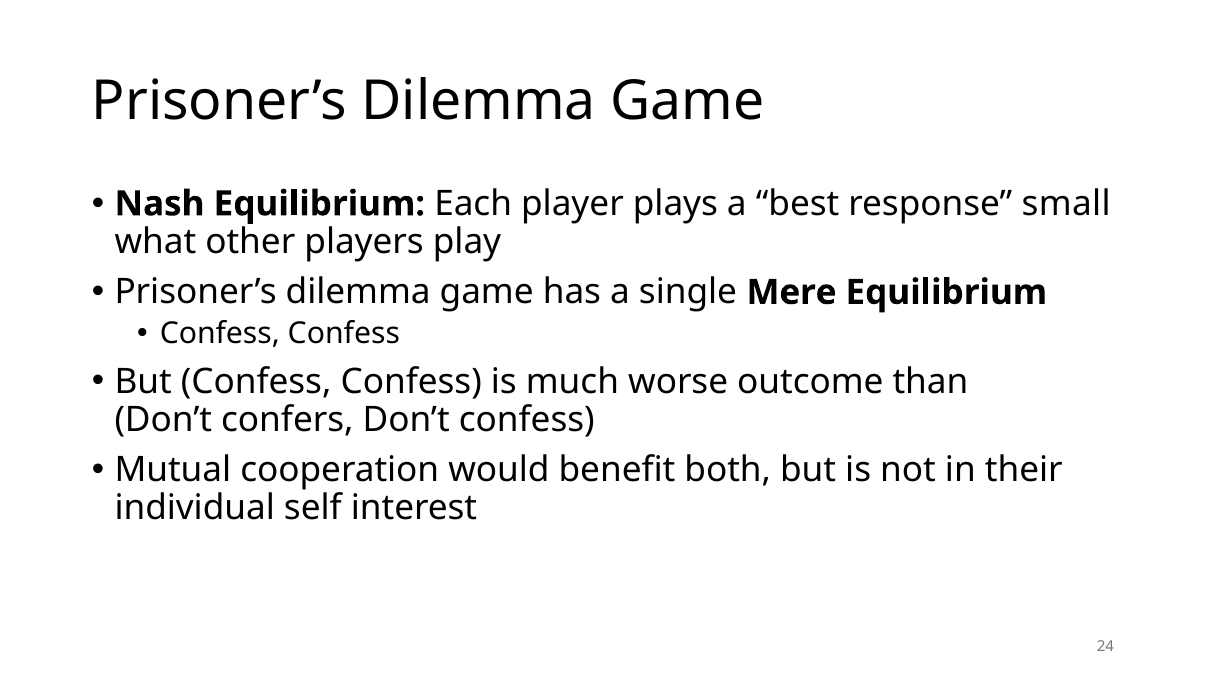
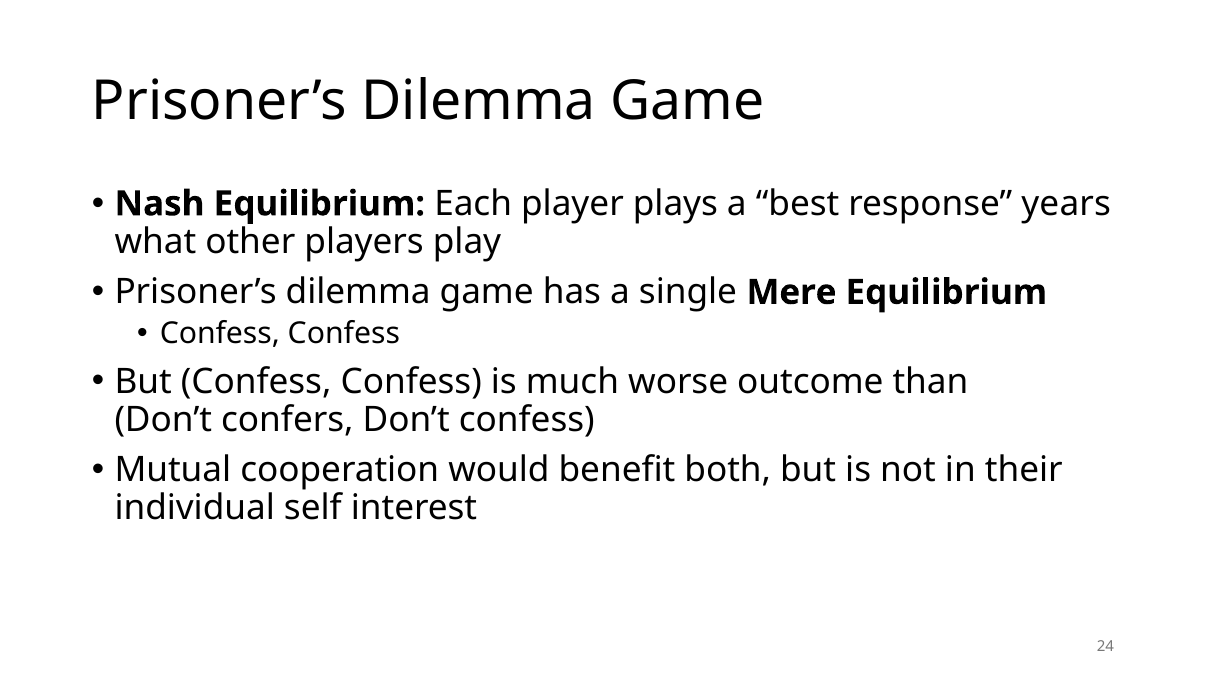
small: small -> years (1066, 204)
